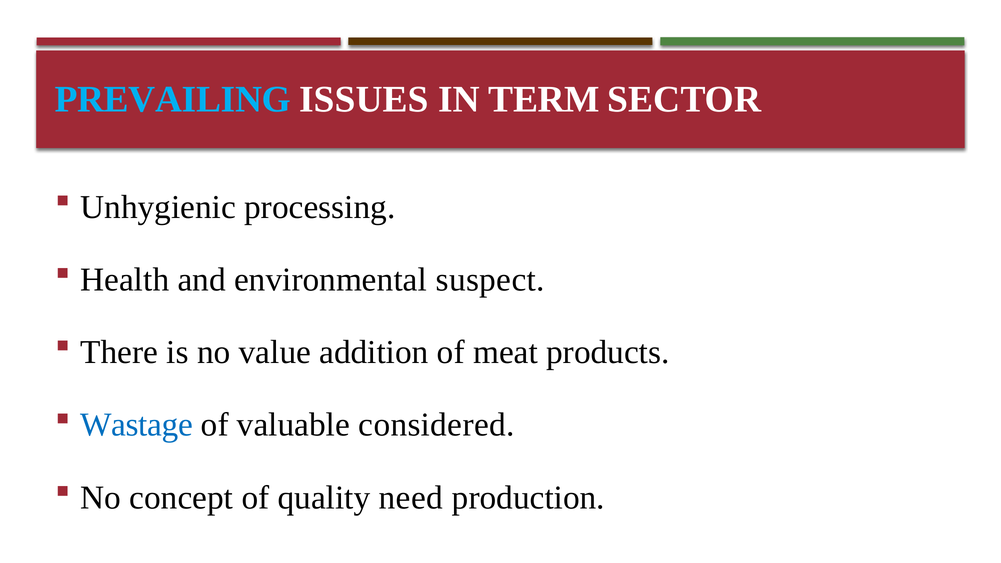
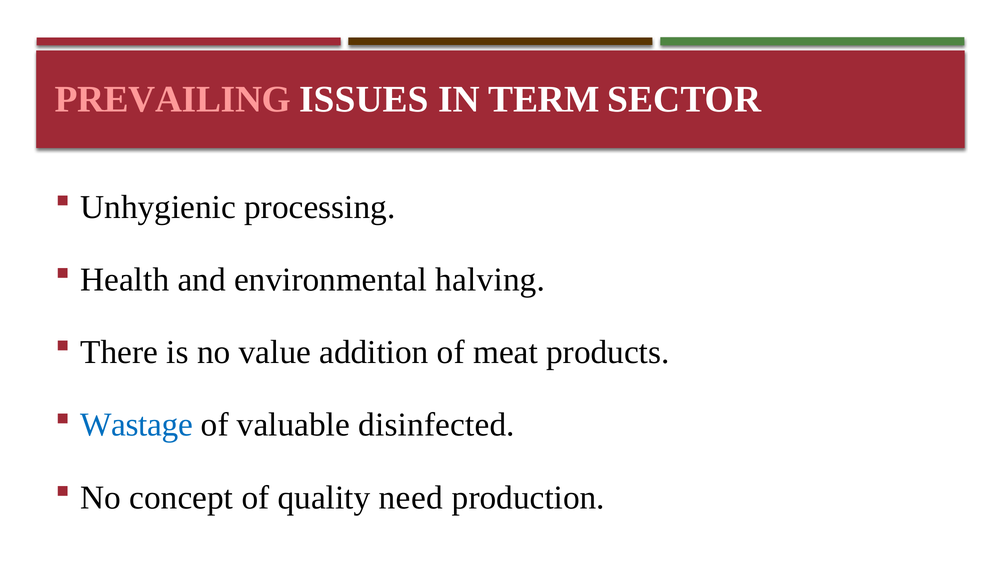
PREVAILING colour: light blue -> pink (173, 99)
suspect: suspect -> halving (490, 280)
considered: considered -> disinfected (437, 425)
